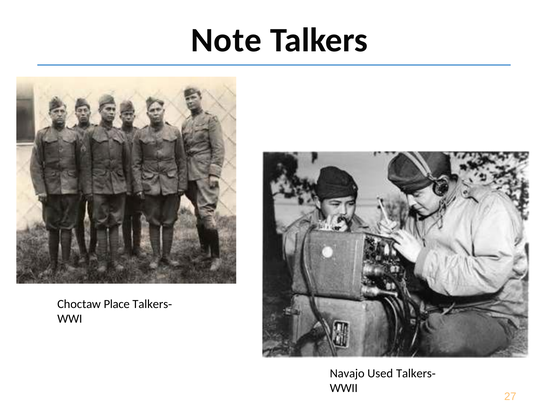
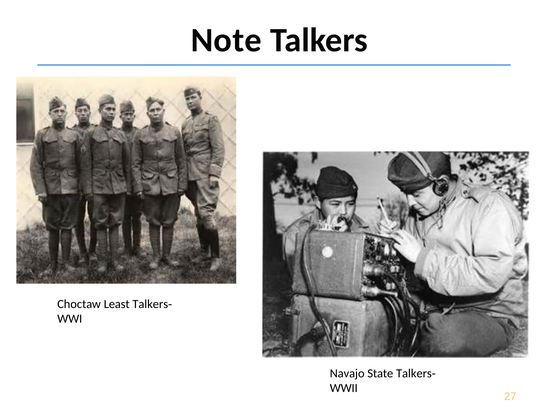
Place: Place -> Least (117, 304)
Used: Used -> State (380, 373)
